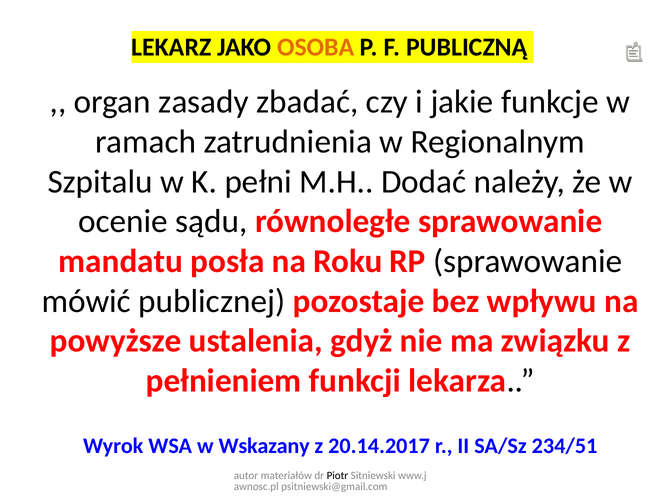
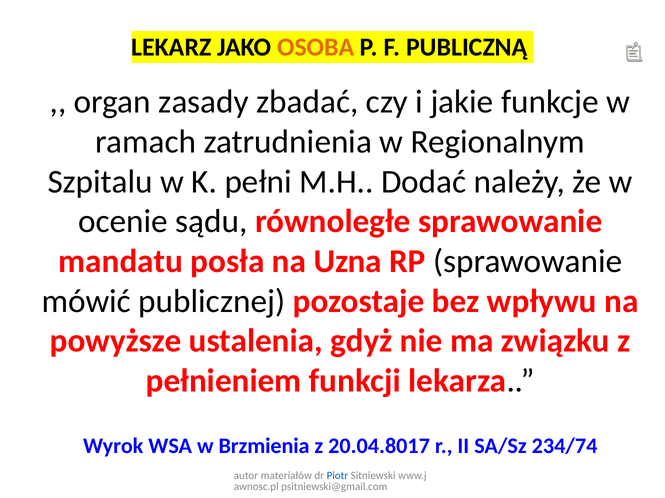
Roku: Roku -> Uzna (348, 262)
Wskazany: Wskazany -> Brzmienia (264, 447)
20.14.2017: 20.14.2017 -> 20.04.8017 (379, 447)
234/51: 234/51 -> 234/74 (565, 447)
Piotr colour: black -> blue (337, 476)
